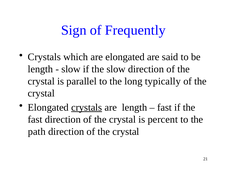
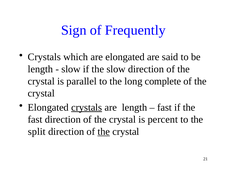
typically: typically -> complete (163, 81)
path: path -> split (37, 132)
the underline: none -> present (104, 132)
